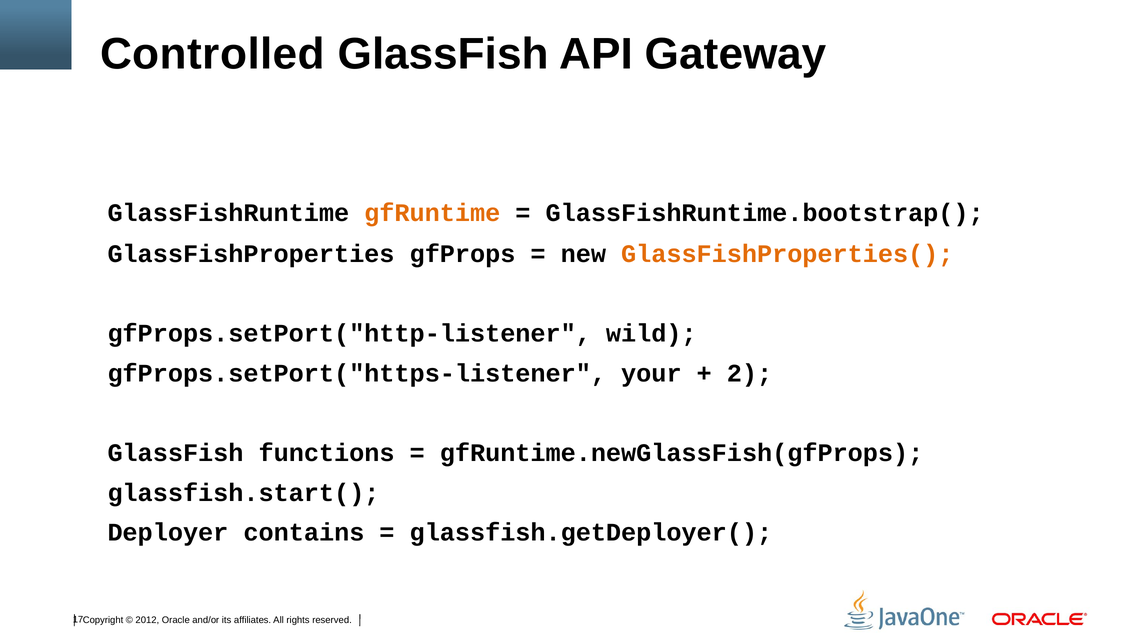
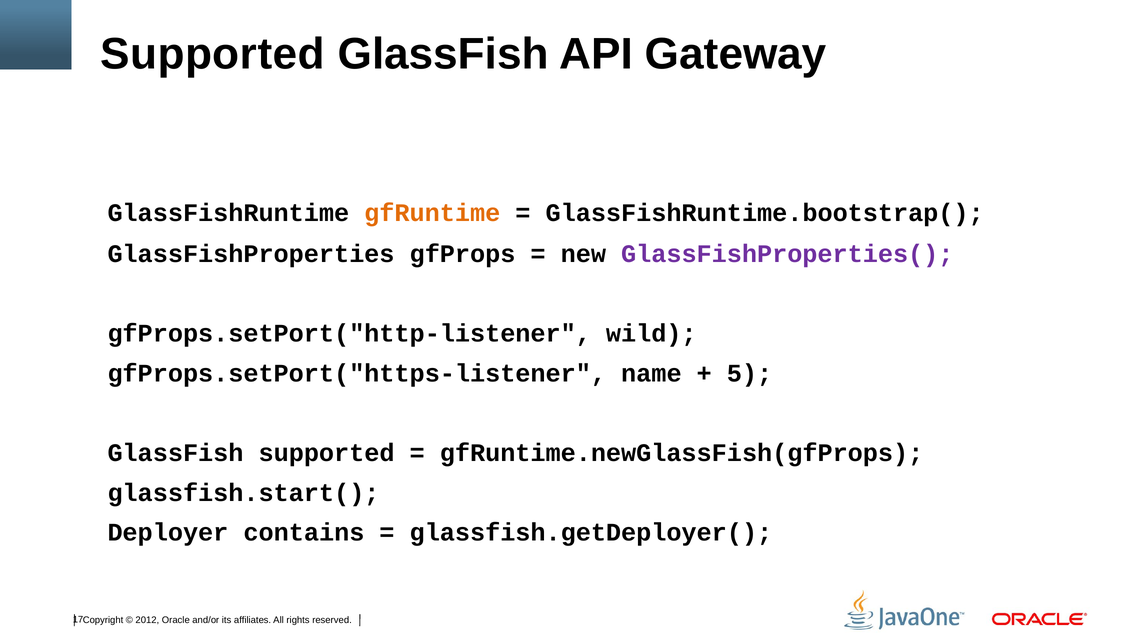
Controlled: Controlled -> Supported (213, 54)
GlassFishProperties( colour: orange -> purple (787, 254)
your: your -> name (651, 373)
2: 2 -> 5 (750, 373)
GlassFish functions: functions -> supported (327, 453)
